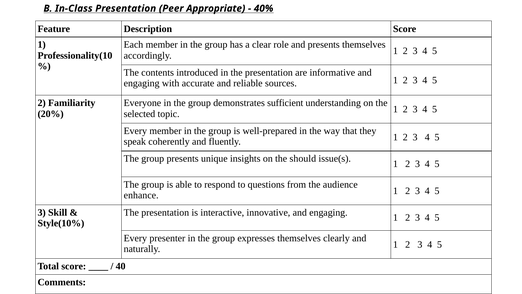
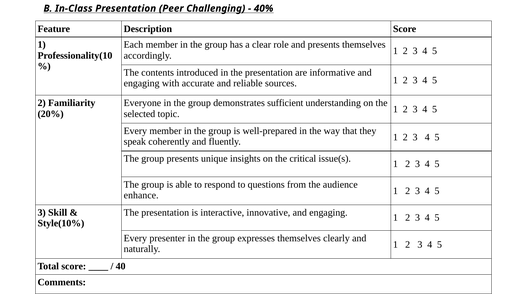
Appropriate: Appropriate -> Challenging (216, 8)
should: should -> critical (303, 159)
